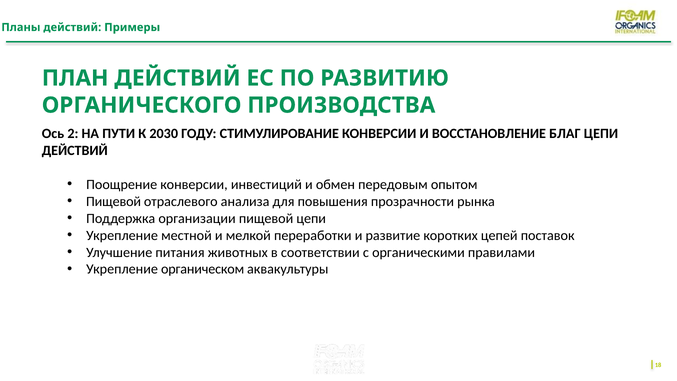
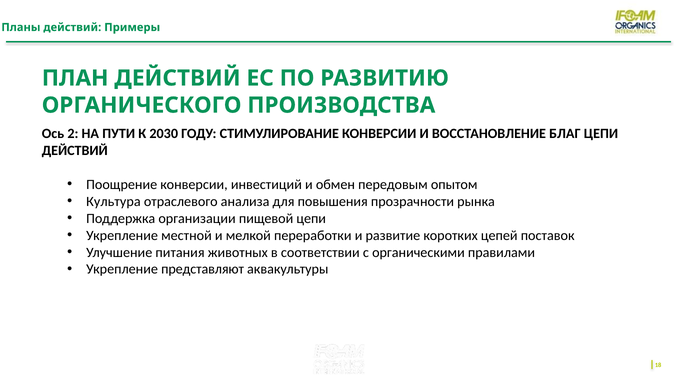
Пищевой: Пищевой -> Культура (113, 201)
органическом: органическом -> представляют (203, 269)
